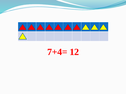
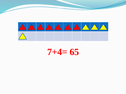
12: 12 -> 65 (74, 52)
